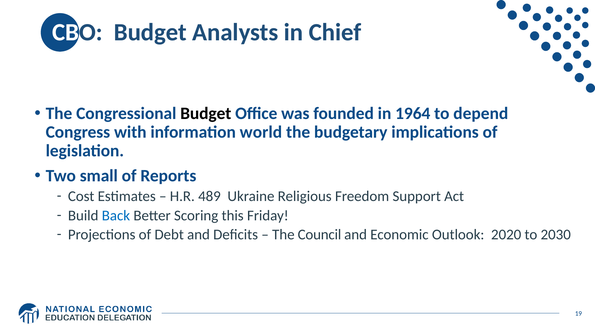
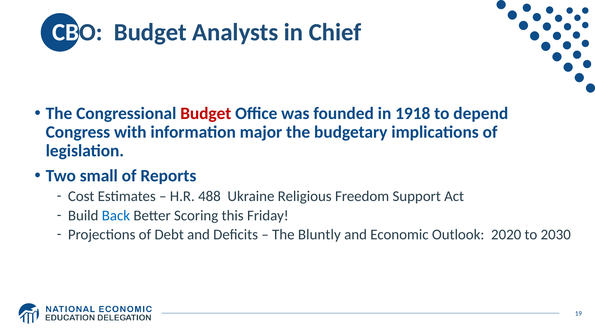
Budget colour: black -> red (206, 113)
1964: 1964 -> 1918 (413, 113)
world: world -> major (261, 132)
489: 489 -> 488 (209, 196)
Council: Council -> Bluntly (319, 234)
